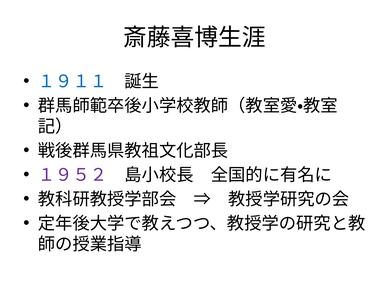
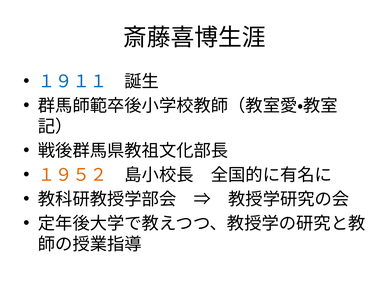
１９５２ colour: purple -> orange (73, 175)
